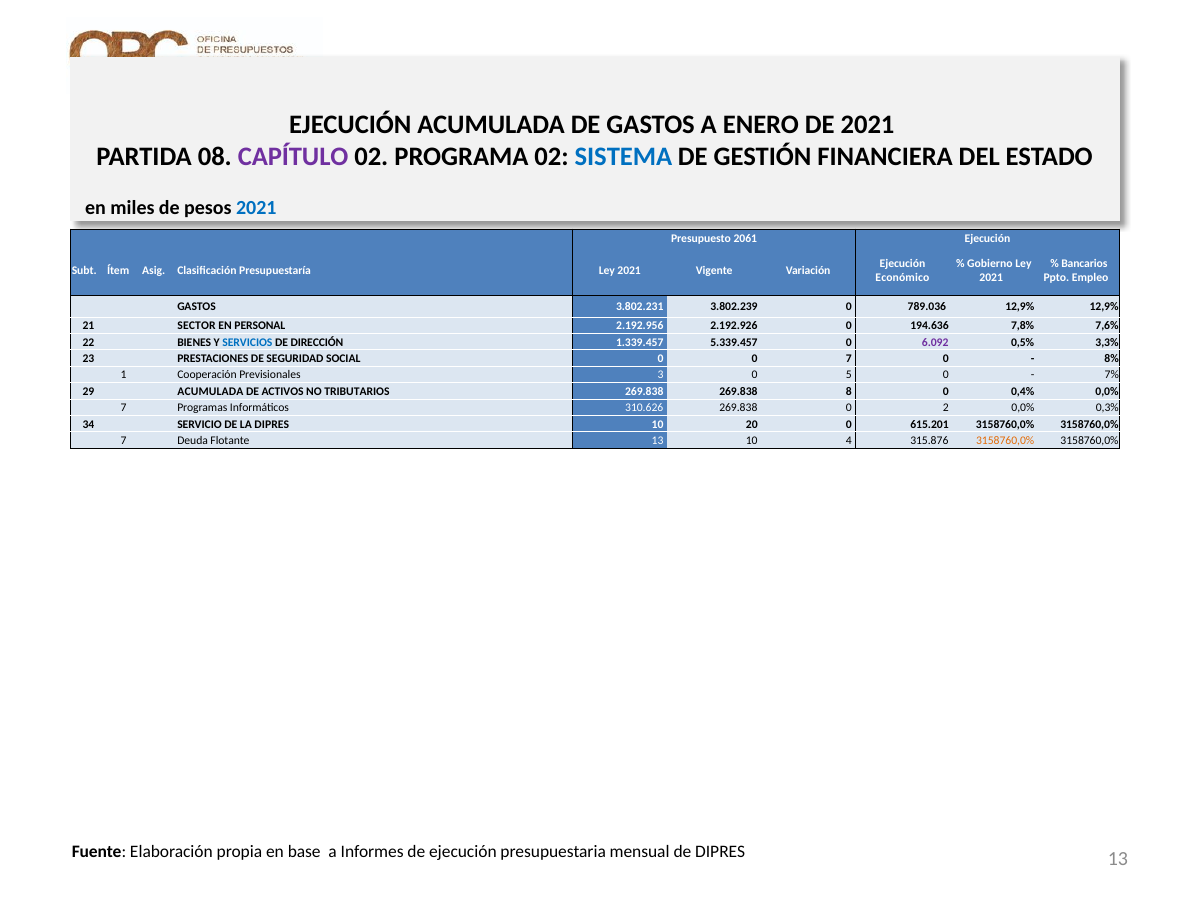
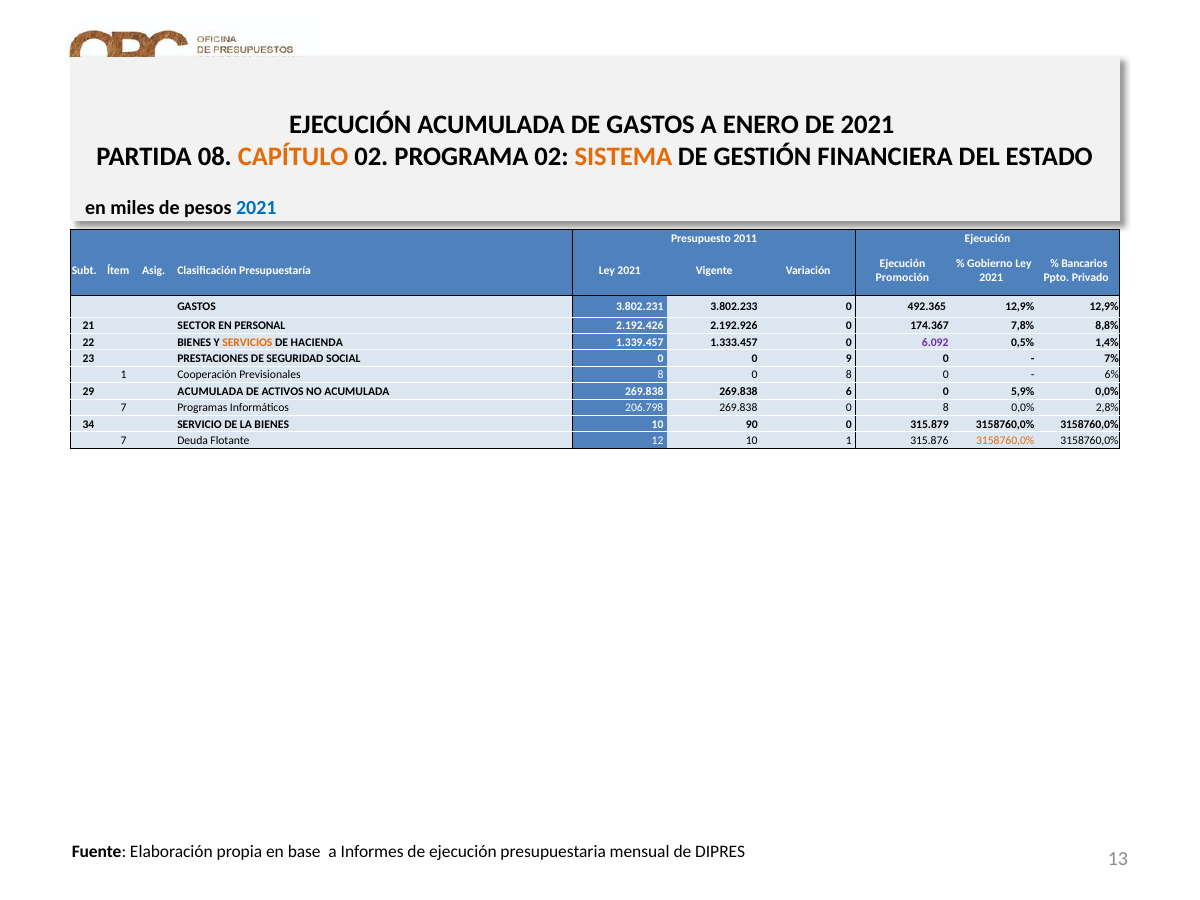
CAPÍTULO colour: purple -> orange (293, 157)
SISTEMA colour: blue -> orange (623, 157)
2061: 2061 -> 2011 (745, 238)
Económico: Económico -> Promoción (902, 278)
Empleo: Empleo -> Privado (1090, 278)
3.802.239: 3.802.239 -> 3.802.233 (734, 307)
789.036: 789.036 -> 492.365 (927, 307)
2.192.956: 2.192.956 -> 2.192.426 (640, 326)
194.636: 194.636 -> 174.367 (930, 326)
7,6%: 7,6% -> 8,8% (1107, 326)
SERVICIOS colour: blue -> orange (247, 342)
DIRECCIÓN: DIRECCIÓN -> HACIENDA (317, 342)
5.339.457: 5.339.457 -> 1.333.457 (734, 342)
3,3%: 3,3% -> 1,4% (1107, 342)
0 7: 7 -> 9 (849, 359)
8%: 8% -> 7% (1112, 359)
Previsionales 3: 3 -> 8 (660, 375)
5: 5 -> 8 (849, 375)
7%: 7% -> 6% (1112, 375)
NO TRIBUTARIOS: TRIBUTARIOS -> ACUMULADA (357, 391)
8: 8 -> 6 (849, 391)
0,4%: 0,4% -> 5,9% (1023, 391)
310.626: 310.626 -> 206.798 (644, 408)
269.838 0 2: 2 -> 8 (946, 408)
0,3%: 0,3% -> 2,8% (1107, 408)
LA DIPRES: DIPRES -> BIENES (272, 424)
20: 20 -> 90 (752, 424)
615.201: 615.201 -> 315.879 (930, 424)
Flotante 13: 13 -> 12 (658, 441)
10 4: 4 -> 1 (849, 441)
